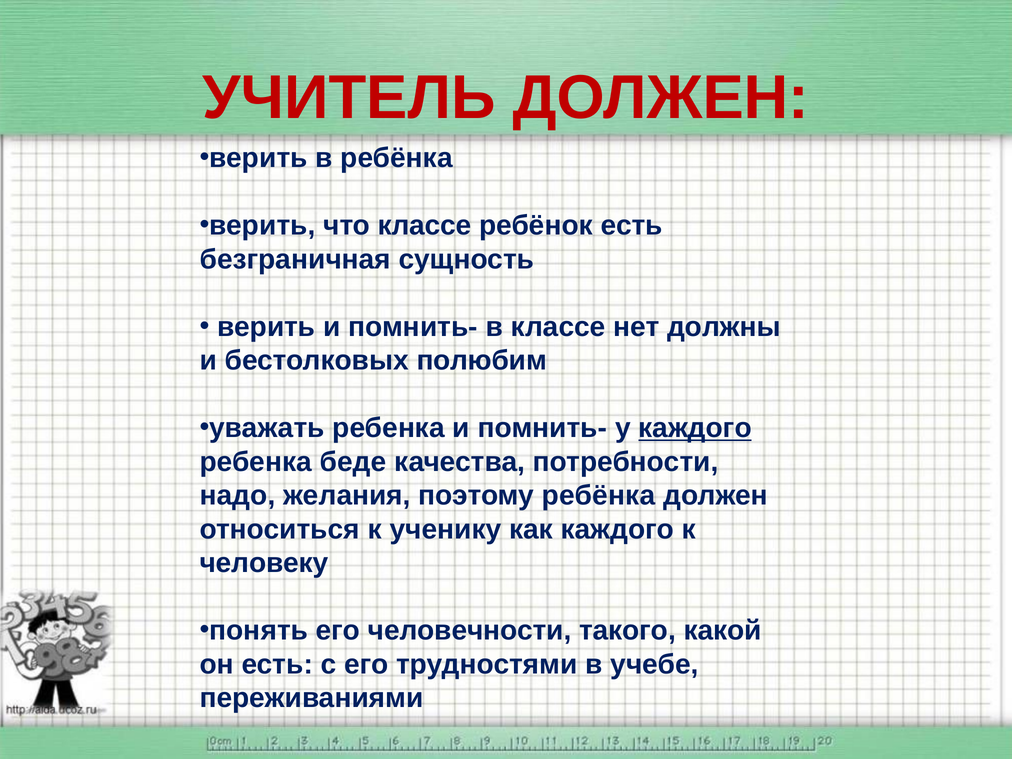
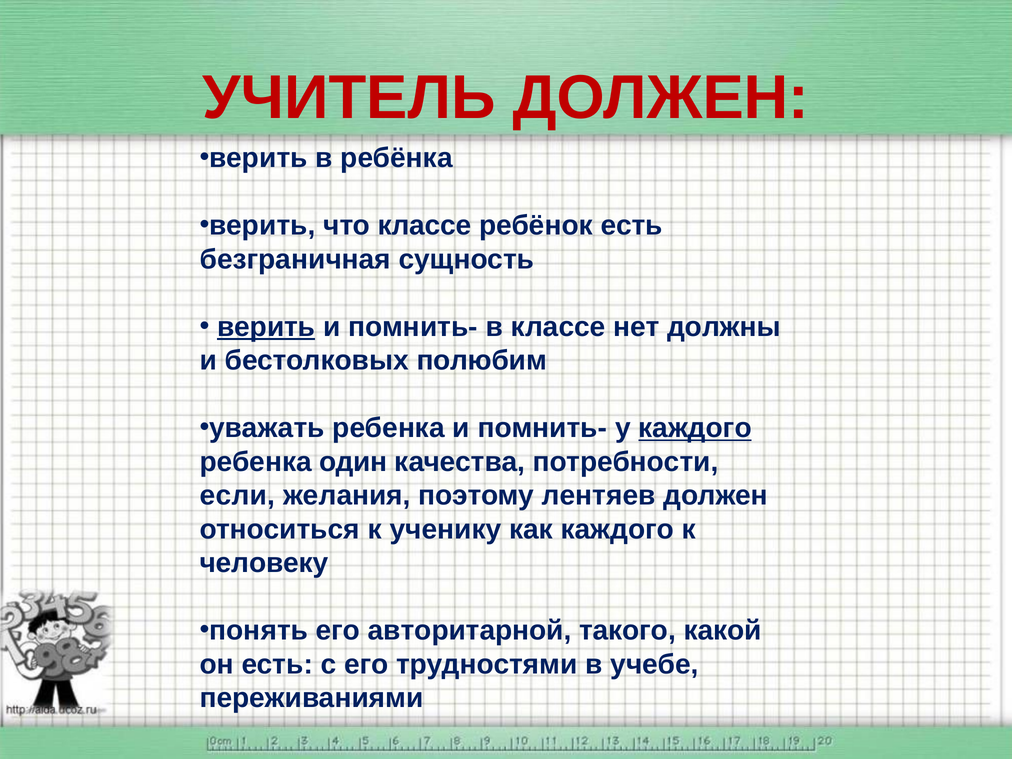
верить underline: none -> present (266, 327)
беде: беде -> один (353, 462)
надо: надо -> если (237, 496)
поэтому ребёнка: ребёнка -> лентяев (599, 496)
человечности: человечности -> авторитарной (470, 631)
